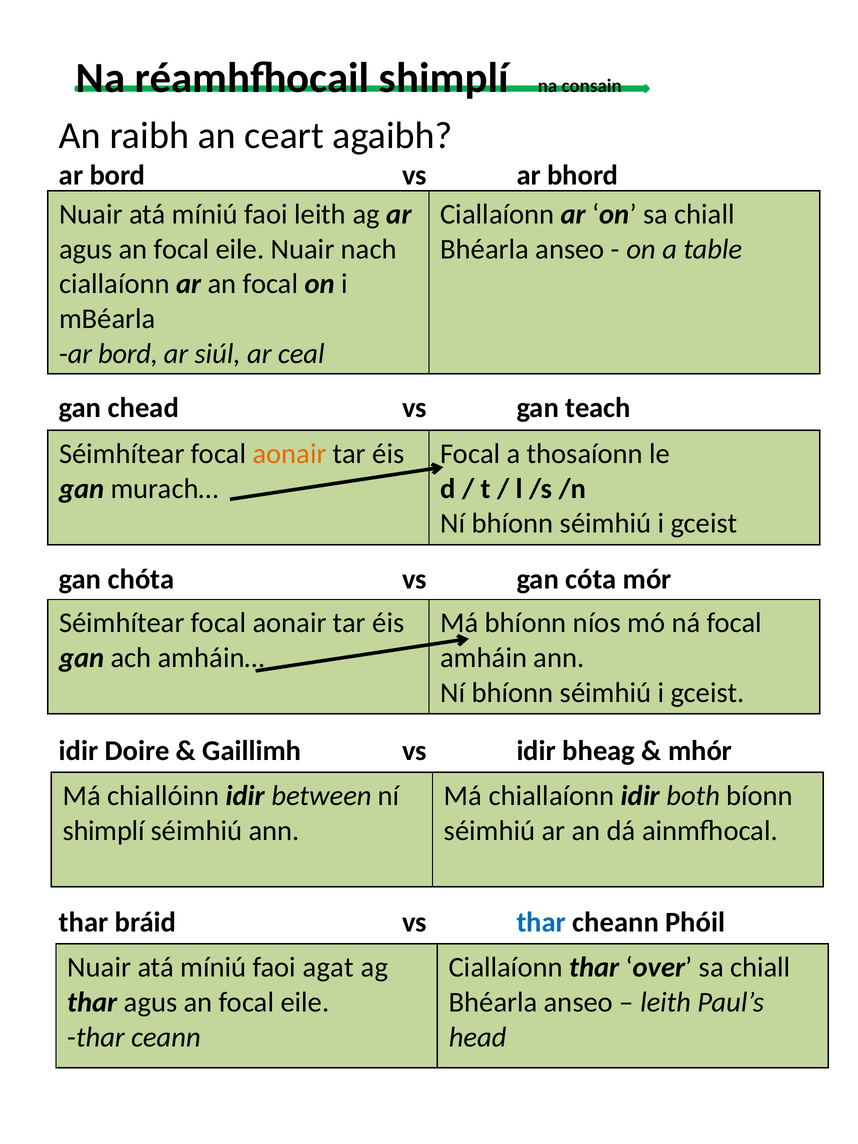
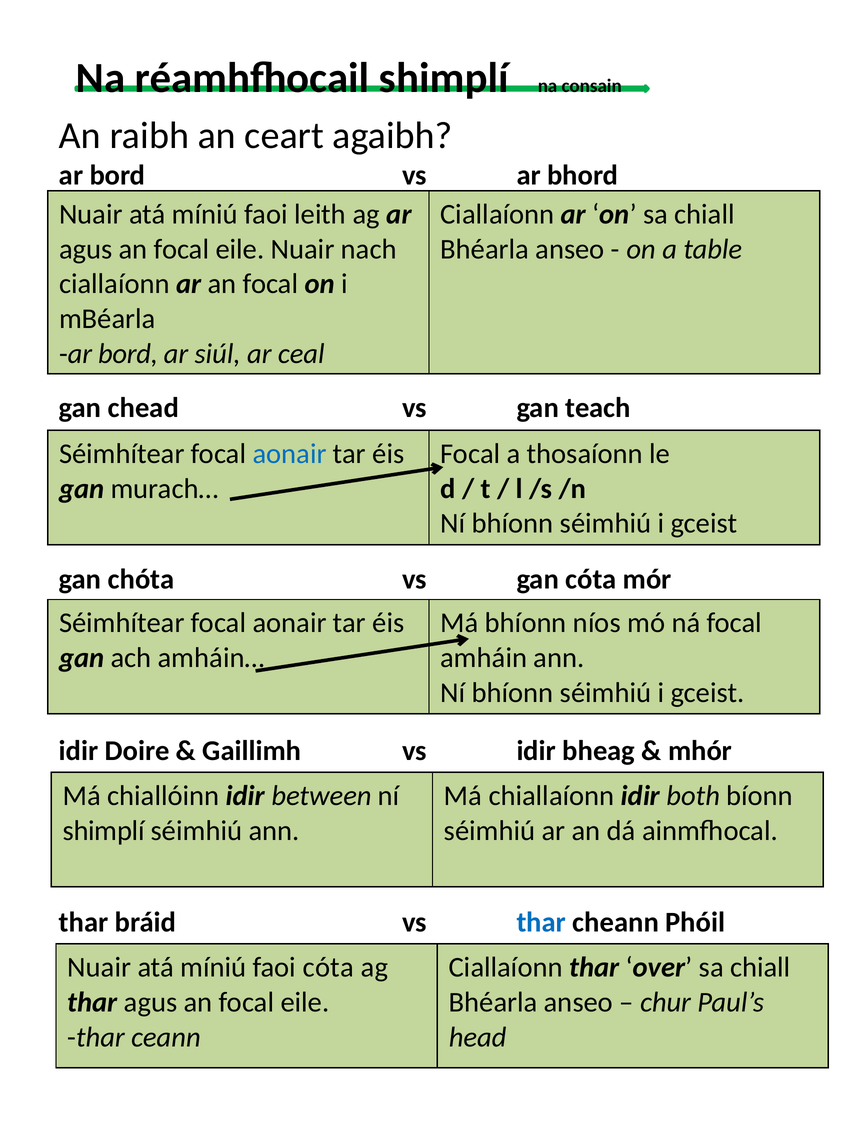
aonair colour: orange -> blue (290, 454)
faoi agat: agat -> cóta (328, 967)
leith: leith -> chur (666, 1002)
